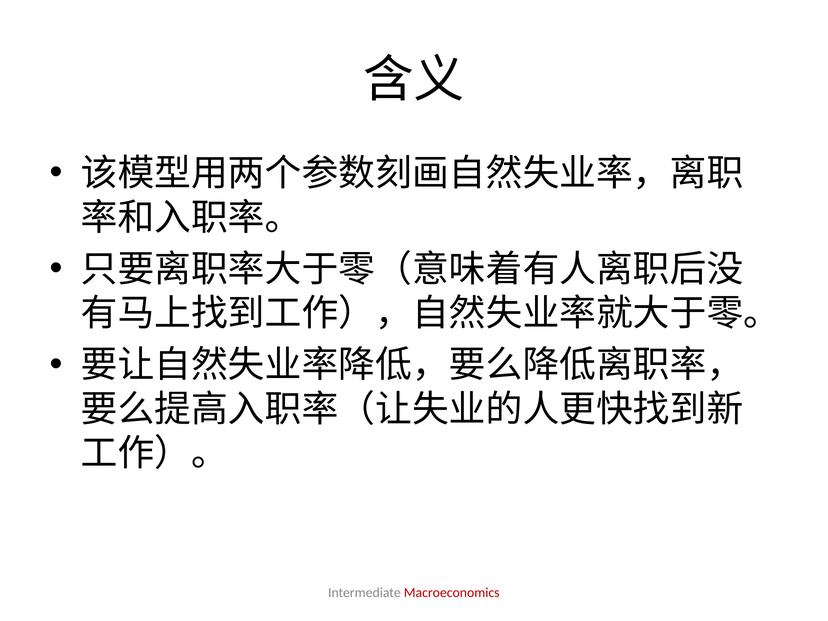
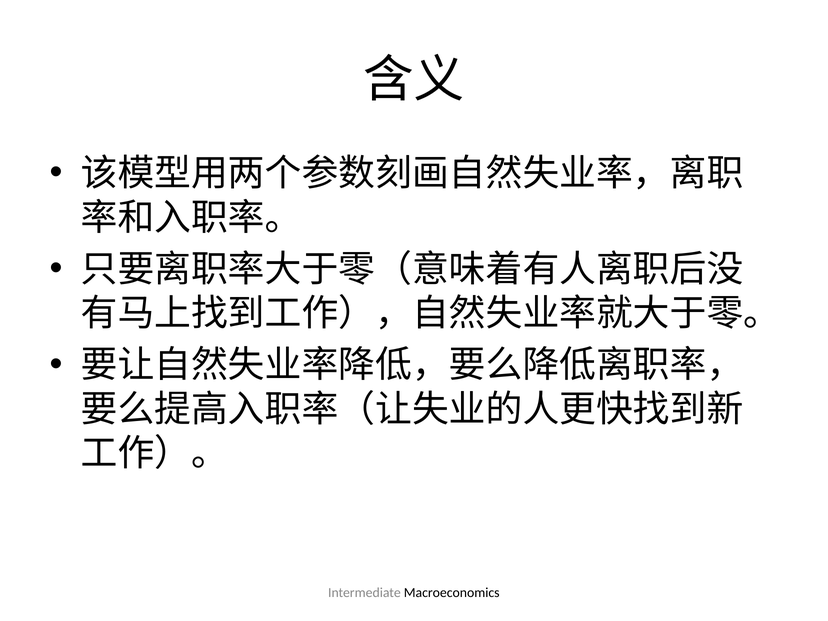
Macroeconomics colour: red -> black (452, 593)
